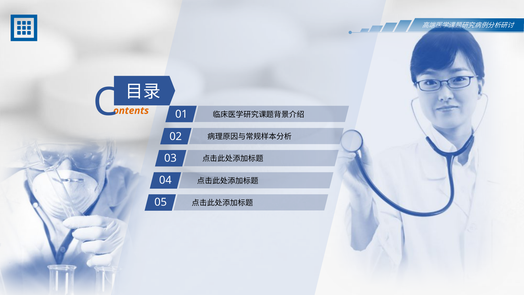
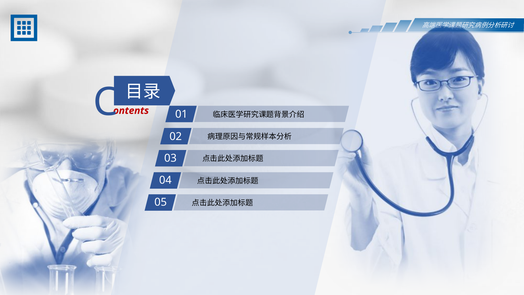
ontents colour: orange -> red (131, 111)
